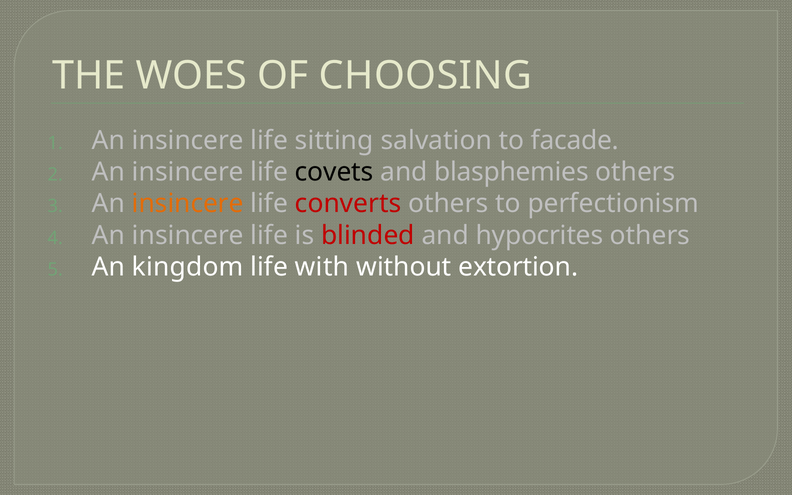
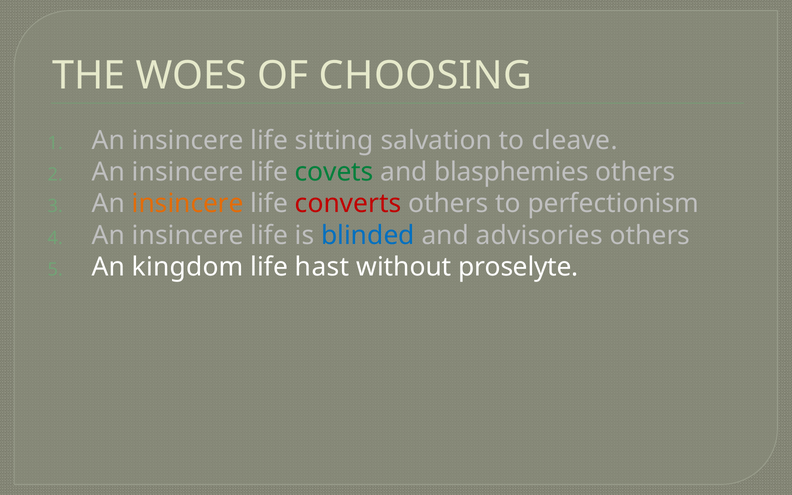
facade: facade -> cleave (575, 140)
covets colour: black -> green (334, 172)
blinded colour: red -> blue (368, 235)
hypocrites: hypocrites -> advisories (539, 235)
with: with -> hast (322, 267)
extortion: extortion -> proselyte (518, 267)
